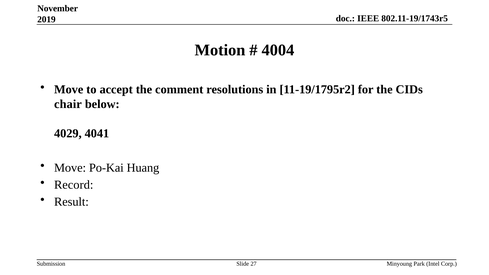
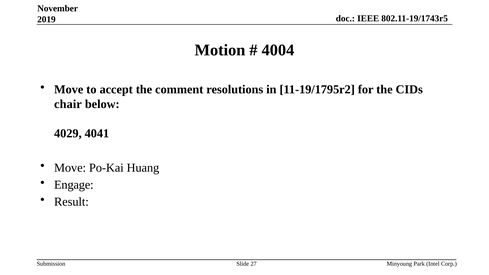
Record: Record -> Engage (74, 185)
